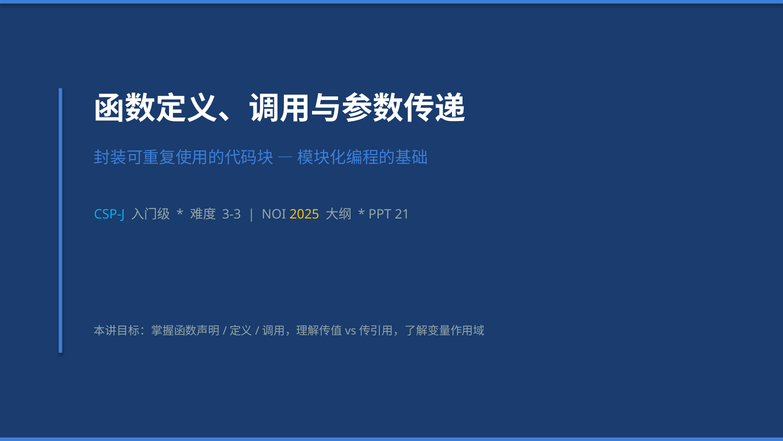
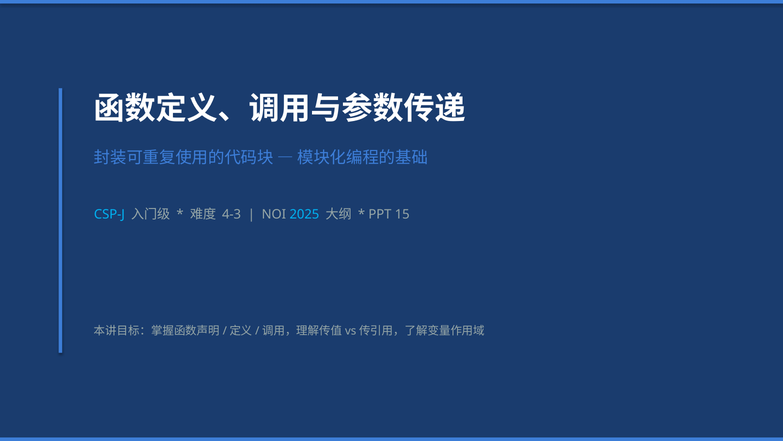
3-3: 3-3 -> 4-3 (232, 214)
2025 colour: yellow -> light blue (304, 214)
21: 21 -> 15 (402, 214)
